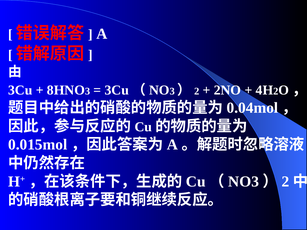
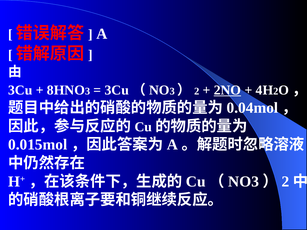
2NO underline: none -> present (227, 90)
